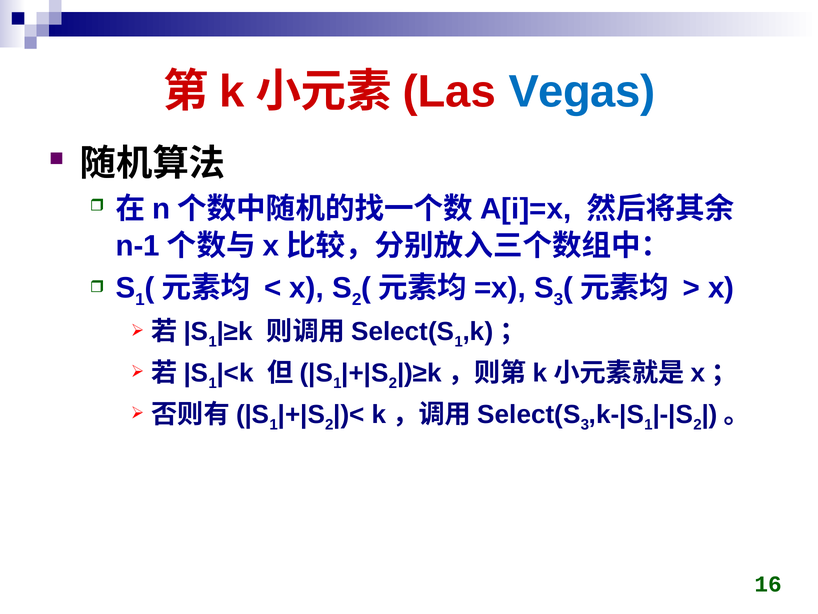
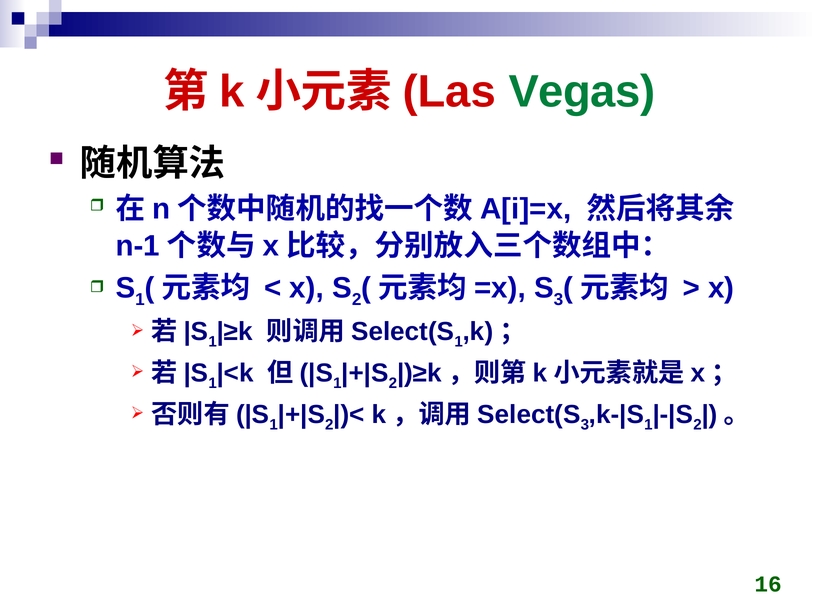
Vegas colour: blue -> green (582, 92)
